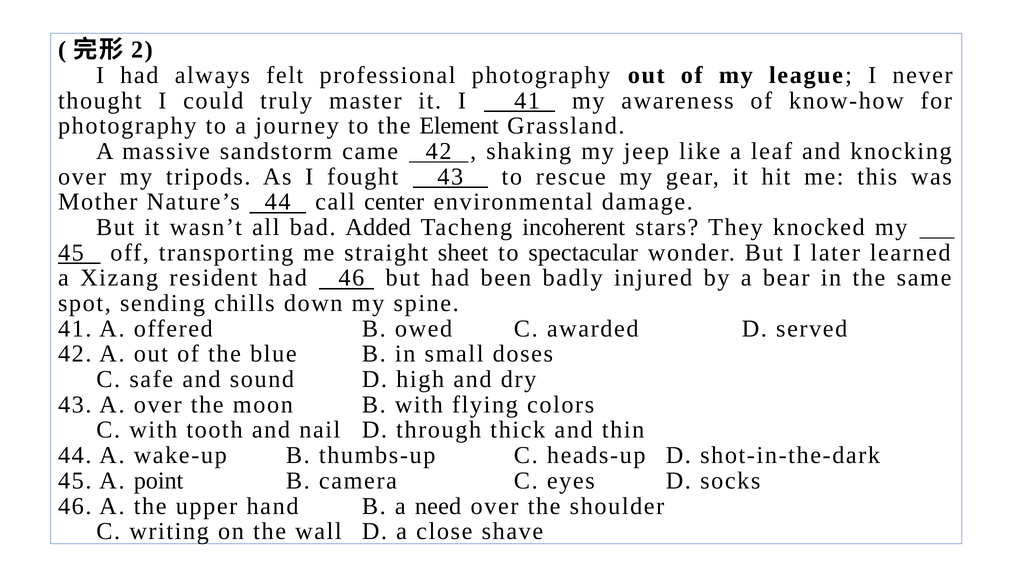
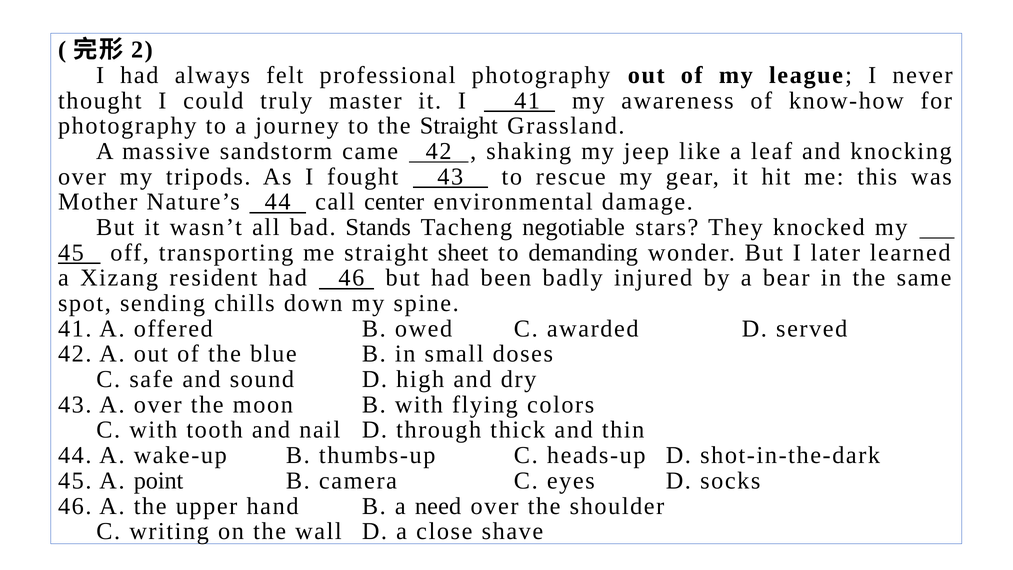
the Element: Element -> Straight (459, 126)
Added: Added -> Stands (378, 227)
incoherent: incoherent -> negotiable (574, 227)
spectacular: spectacular -> demanding (583, 252)
